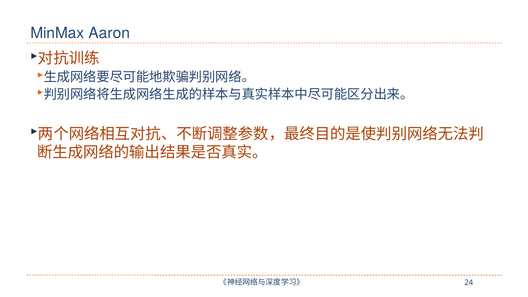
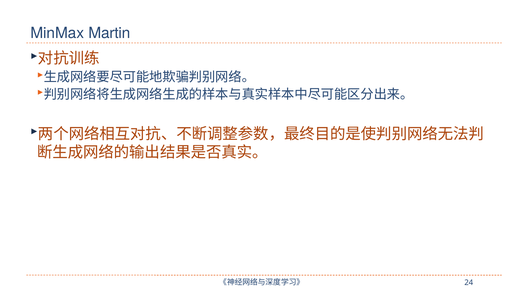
Aaron: Aaron -> Martin (109, 33)
